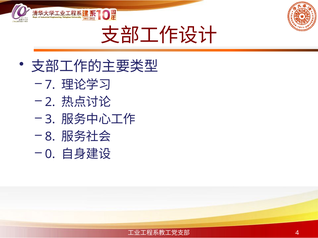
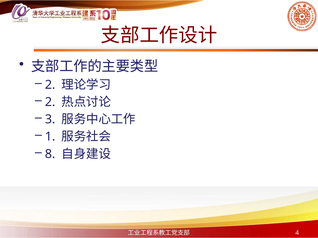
7: 7 -> 2 (50, 85)
8: 8 -> 1 (50, 137)
0: 0 -> 8 (50, 154)
